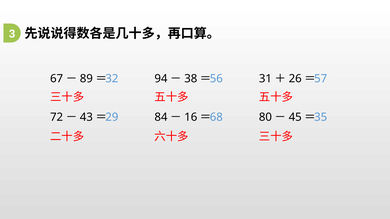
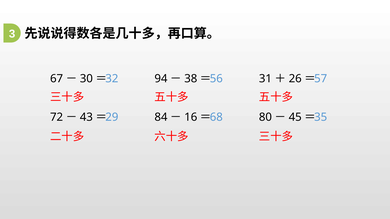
89: 89 -> 30 (86, 79)
